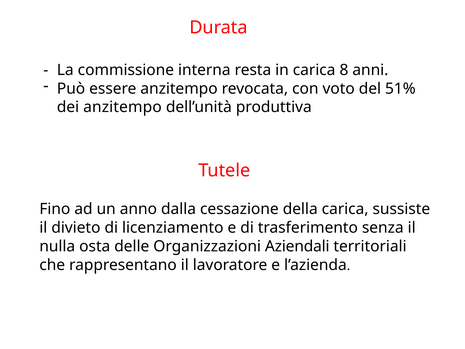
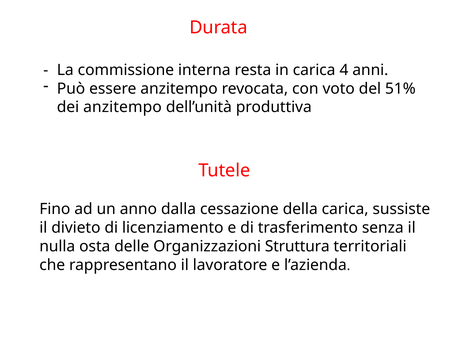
8: 8 -> 4 (344, 70)
Aziendali: Aziendali -> Struttura (297, 246)
